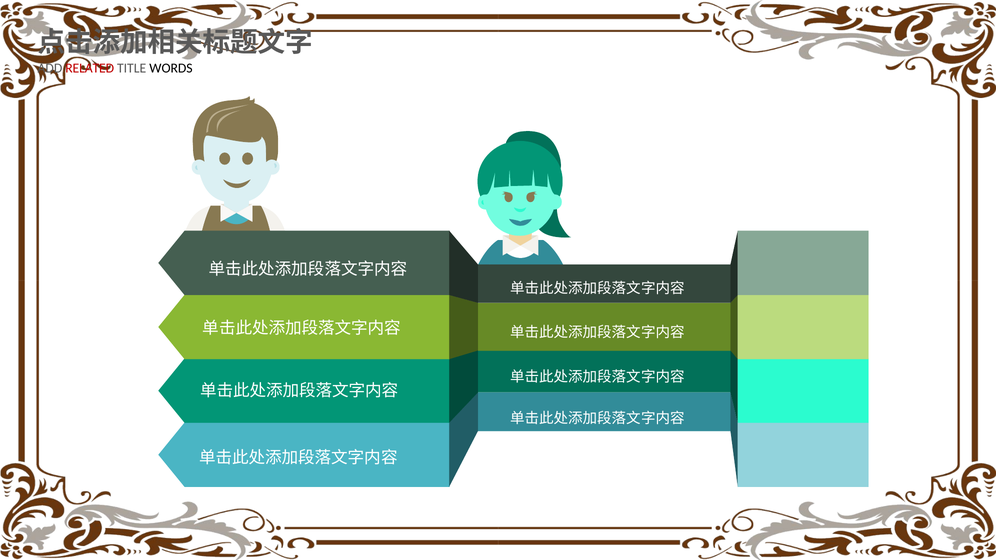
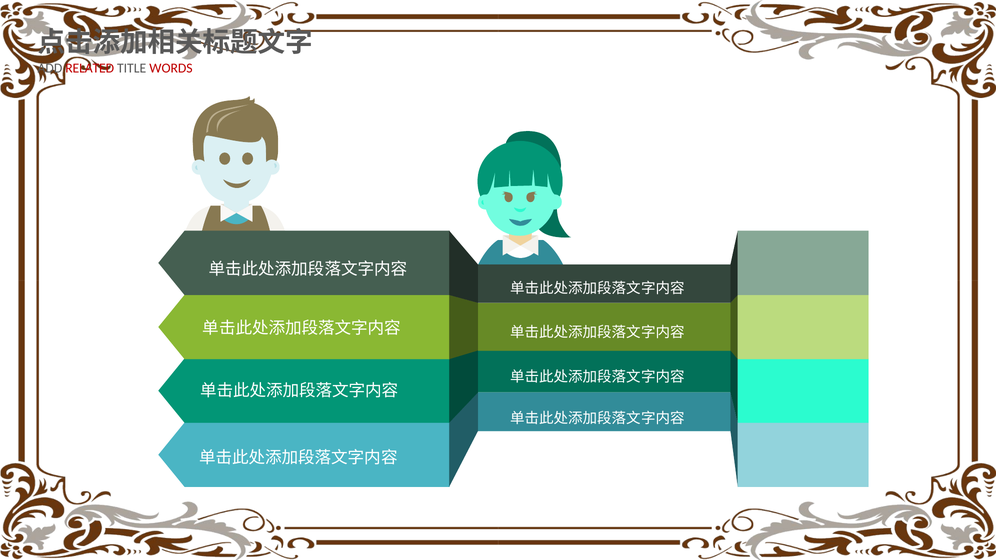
WORDS colour: black -> red (171, 68)
